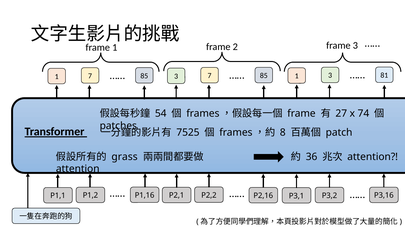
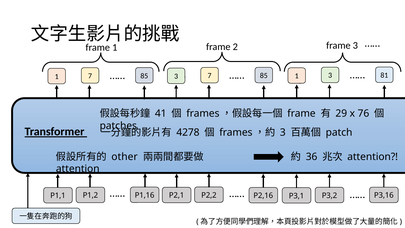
54: 54 -> 41 (161, 114)
27: 27 -> 29 (341, 114)
74: 74 -> 76 (363, 114)
7525: 7525 -> 4278 (188, 132)
8: 8 -> 3 (283, 132)
grass: grass -> other (125, 157)
